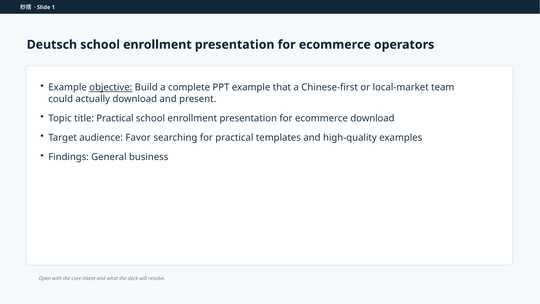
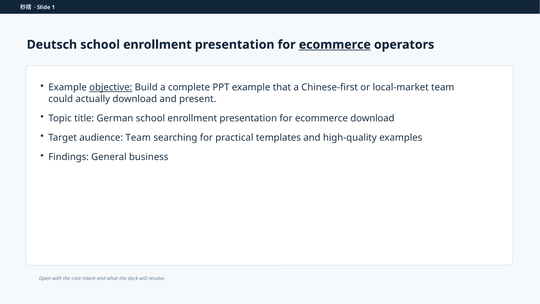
ecommerce underline: none -> present (335, 45)
title Practical: Practical -> German (115, 118)
audience Favor: Favor -> Team (138, 138)
